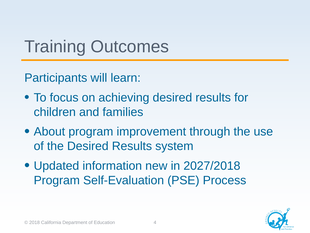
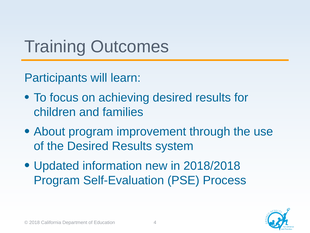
2027/2018: 2027/2018 -> 2018/2018 (212, 166)
